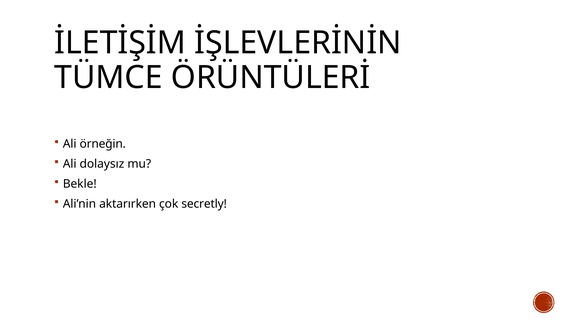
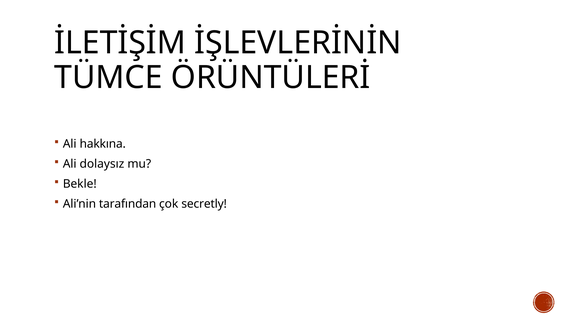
örneğin: örneğin -> hakkına (103, 144)
aktarırken: aktarırken -> tarafından (128, 204)
